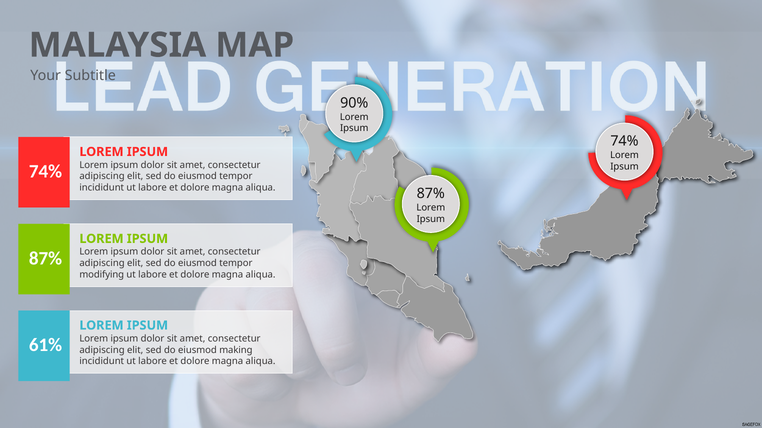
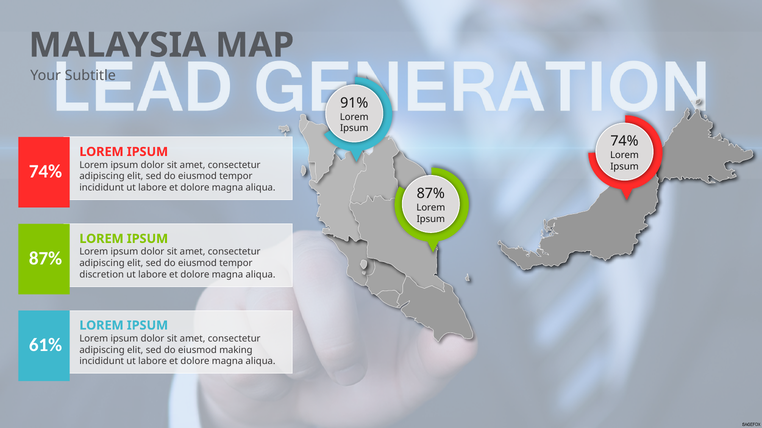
90%: 90% -> 91% (354, 103)
modifying: modifying -> discretion (102, 275)
